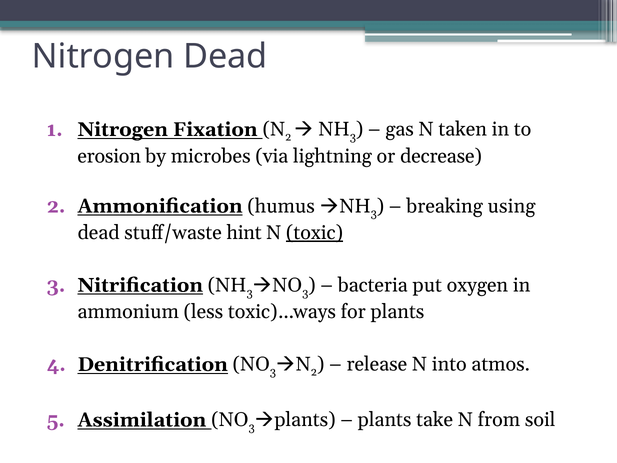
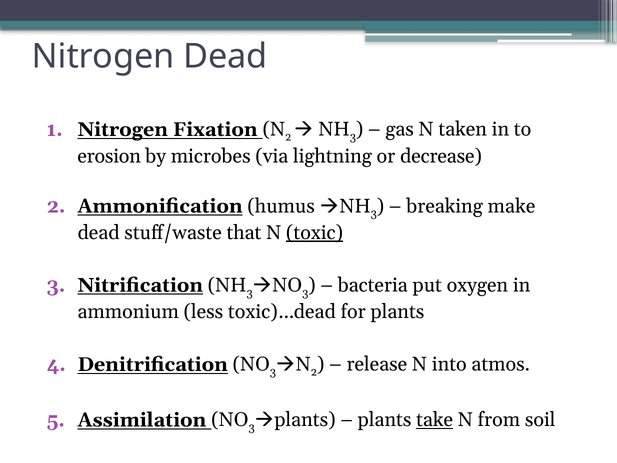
using: using -> make (512, 206)
hint: hint -> that (244, 233)
toxic)…ways: toxic)…ways -> toxic)…dead (282, 312)
take underline: none -> present (435, 420)
